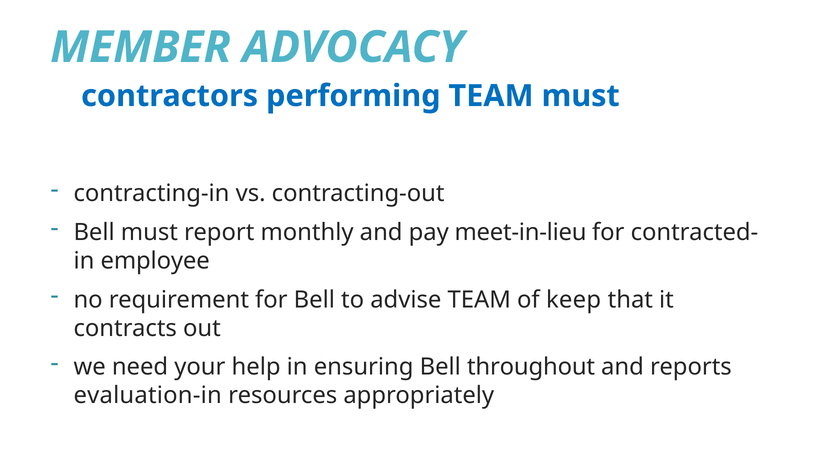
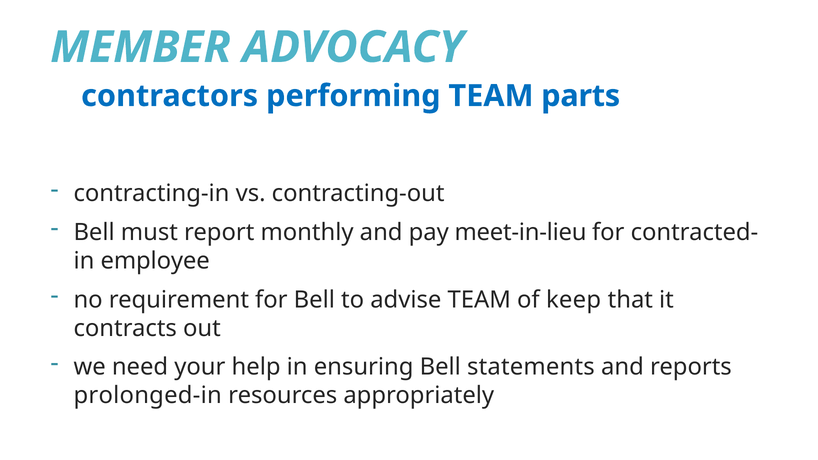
TEAM must: must -> parts (581, 96)
throughout: throughout -> statements (531, 367)
evaluation-in: evaluation-in -> prolonged-in (148, 396)
